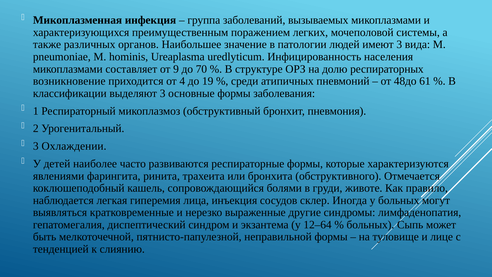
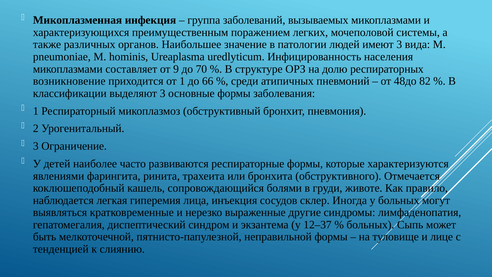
от 4: 4 -> 1 (182, 81)
19: 19 -> 66 (208, 81)
61: 61 -> 82 (425, 81)
Охлаждении: Охлаждении -> Ограничение (74, 146)
12–64: 12–64 -> 12–37 (318, 225)
